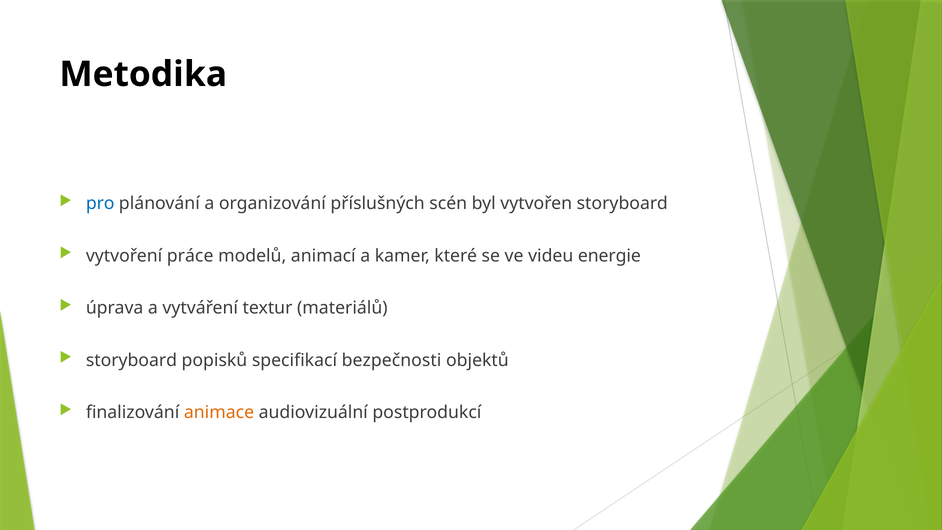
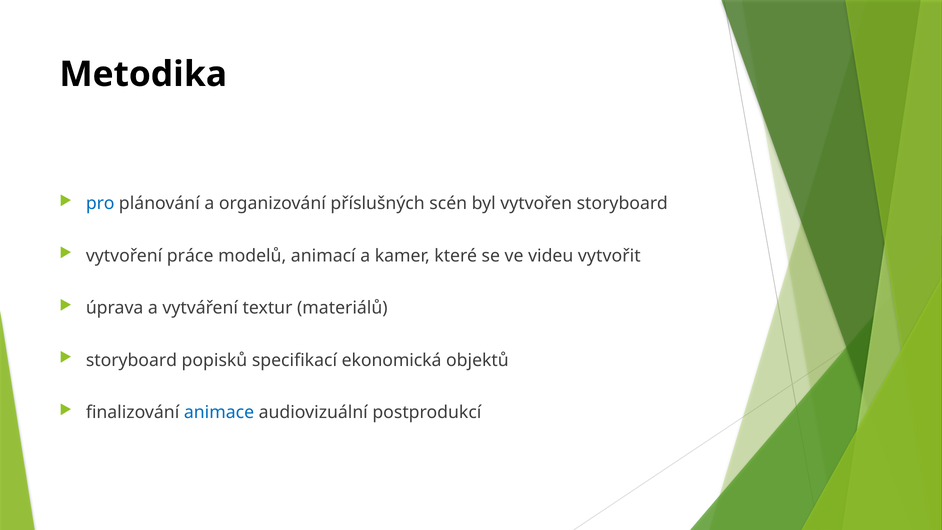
energie: energie -> vytvořit (609, 256)
bezpečnosti: bezpečnosti -> ekonomická (392, 360)
animace colour: orange -> blue (219, 412)
